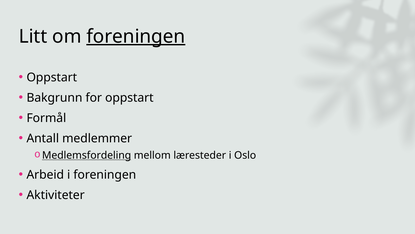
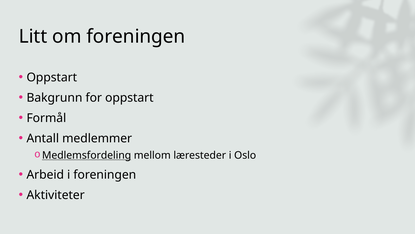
foreningen underline: present -> none (136, 36)
